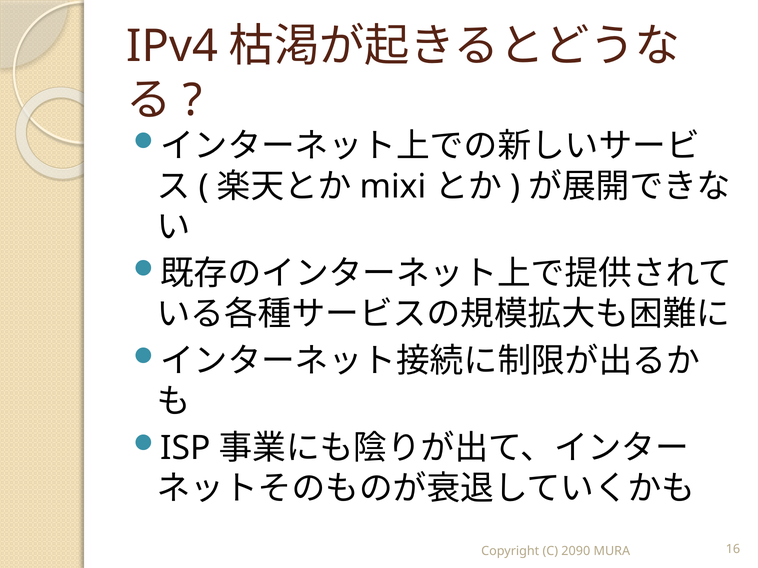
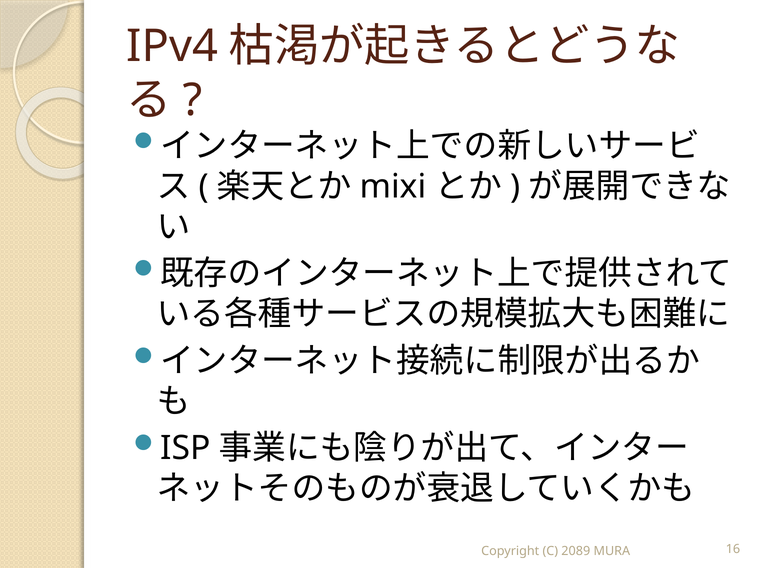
2090: 2090 -> 2089 (576, 552)
